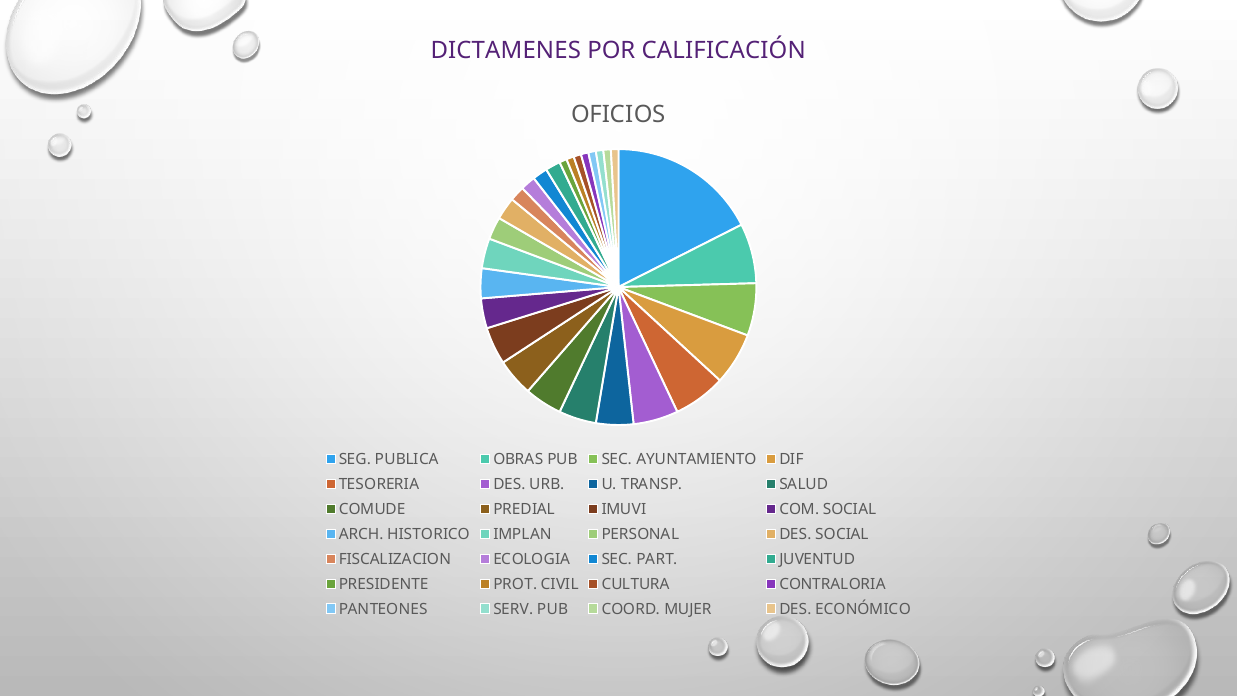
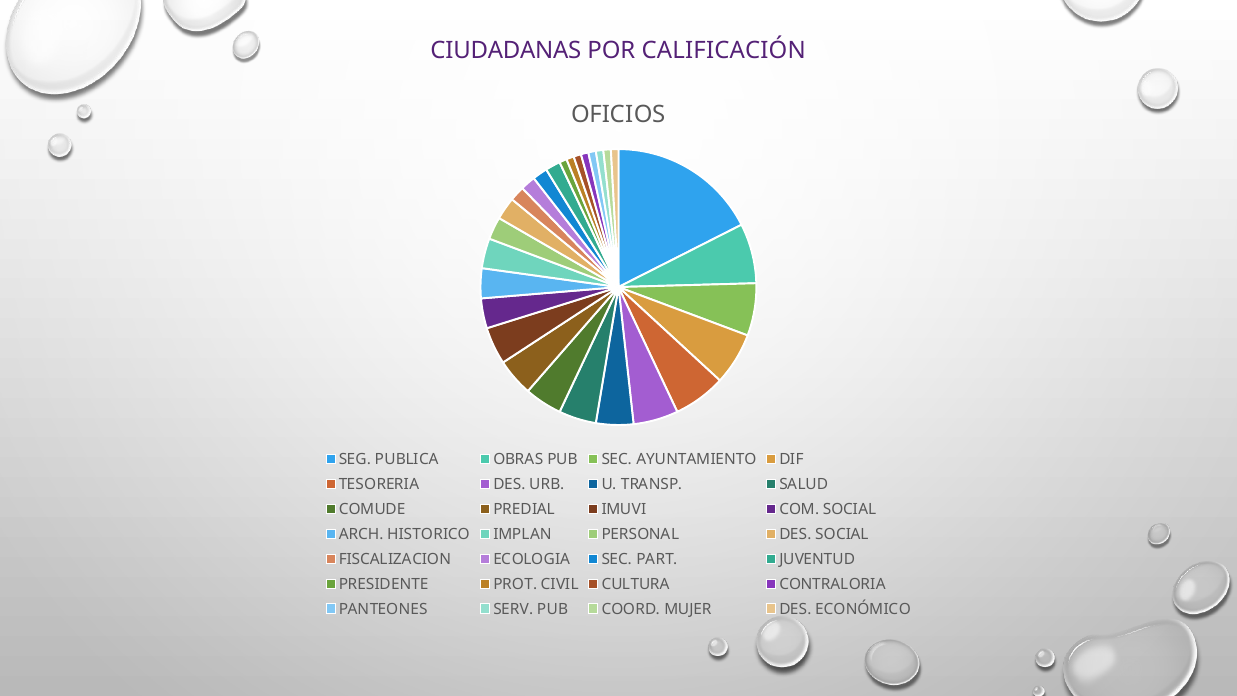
DICTAMENES: DICTAMENES -> CIUDADANAS (506, 50)
